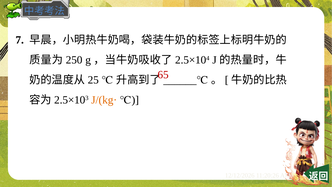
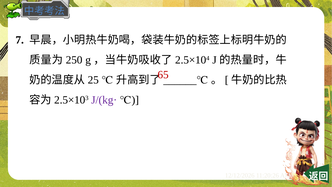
J/(kg· colour: orange -> purple (104, 100)
